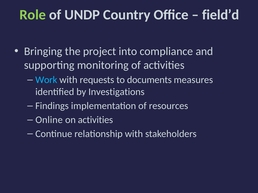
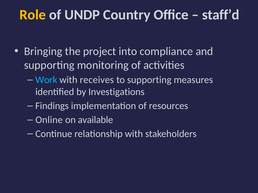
Role colour: light green -> yellow (33, 15)
field’d: field’d -> staff’d (221, 15)
requests: requests -> receives (97, 80)
to documents: documents -> supporting (149, 80)
on activities: activities -> available (95, 120)
